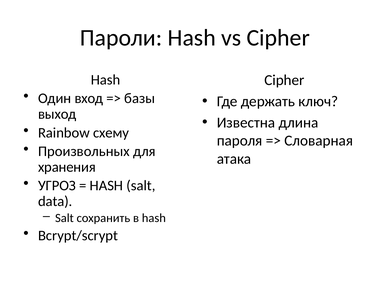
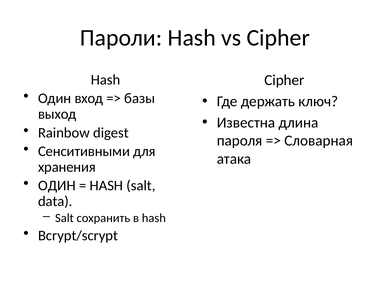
схему: схему -> digest (111, 133)
Произвольных: Произвольных -> Сенситивными (84, 151)
УГРОЗ: УГРОЗ -> ОДИН (57, 186)
